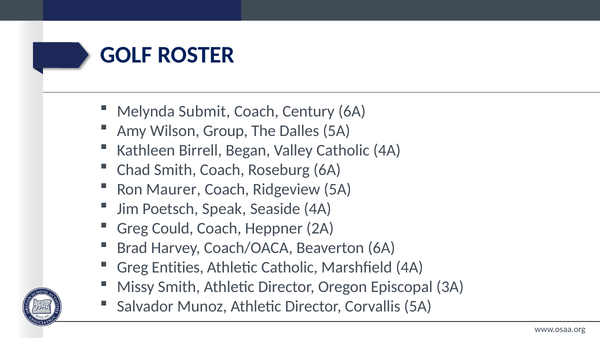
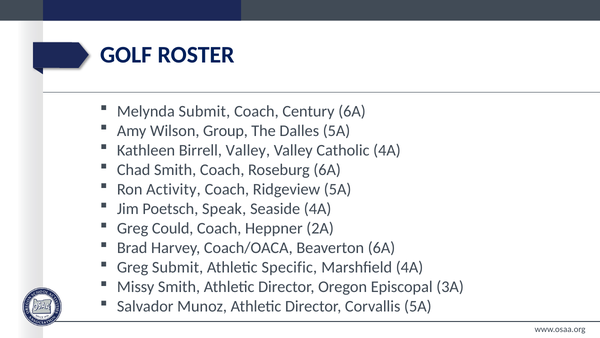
Birrell Began: Began -> Valley (248, 150)
Maurer: Maurer -> Activity (173, 189)
Greg Entities: Entities -> Submit (178, 267)
Athletic Catholic: Catholic -> Specific (289, 267)
